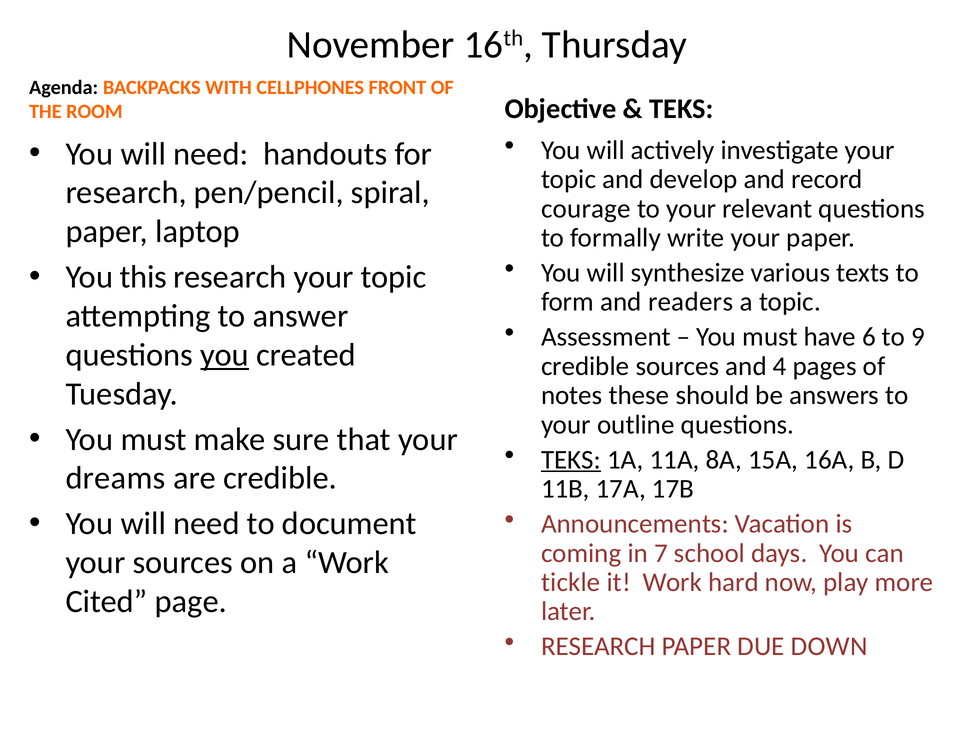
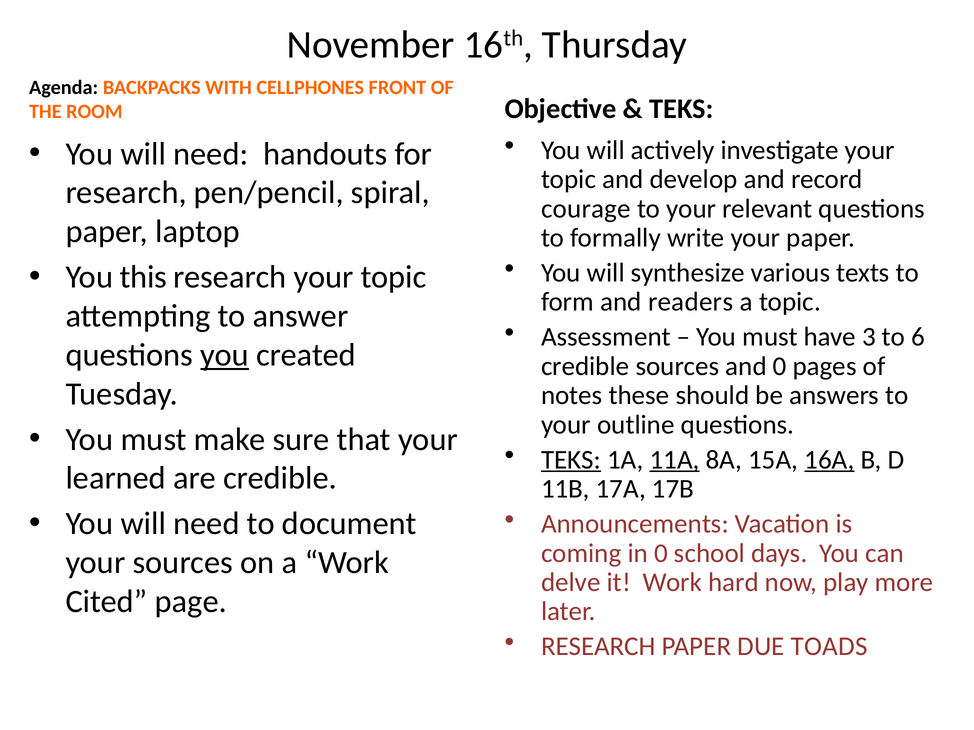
6: 6 -> 3 (869, 337)
9: 9 -> 6 (918, 337)
and 4: 4 -> 0 (780, 367)
11A underline: none -> present (675, 460)
16A underline: none -> present (829, 460)
dreams: dreams -> learned (116, 479)
in 7: 7 -> 0 (661, 553)
tickle: tickle -> delve (571, 583)
DOWN: DOWN -> TOADS (829, 647)
